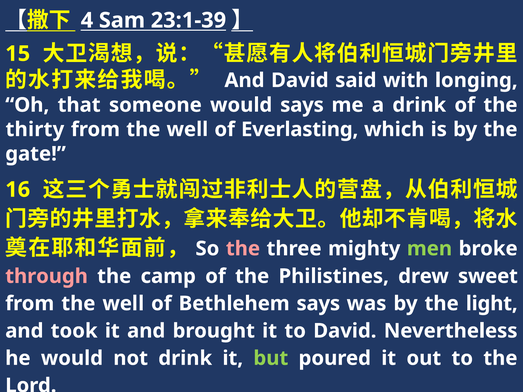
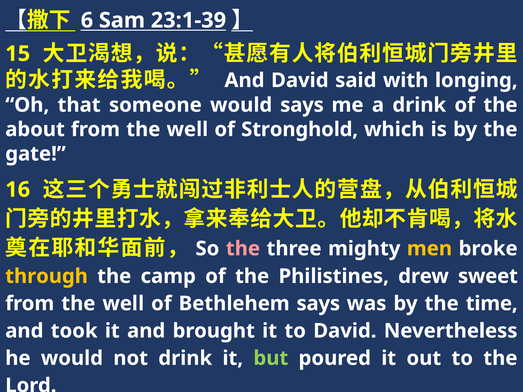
4: 4 -> 6 (87, 20)
thirty: thirty -> about (35, 130)
Everlasting: Everlasting -> Stronghold (300, 130)
men colour: light green -> yellow (429, 249)
through colour: pink -> yellow (47, 276)
light: light -> time (492, 304)
